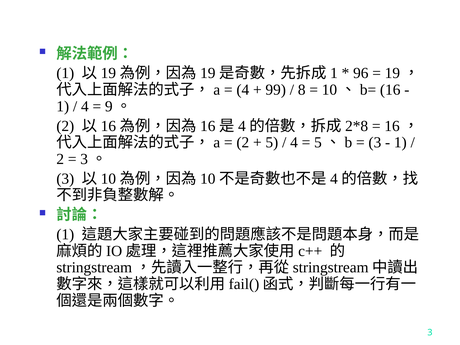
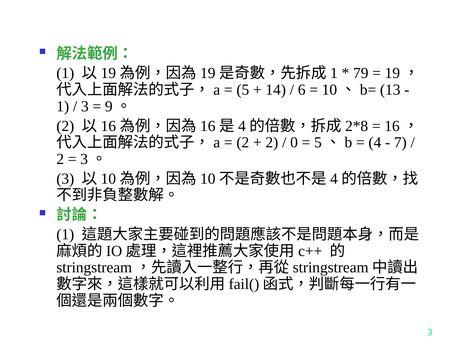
96: 96 -> 79 (361, 73)
4: 4 -> 5 (243, 90)
99: 99 -> 14 (276, 90)
8: 8 -> 6 (302, 90)
16: 16 -> 13 (390, 90)
4: 4 -> 3 (85, 106)
5: 5 -> 2 (272, 143)
4: 4 -> 0 (294, 143)
3: 3 -> 4 (375, 143)
1: 1 -> 7 (400, 143)
